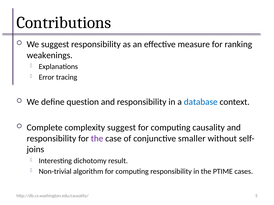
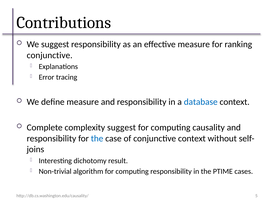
weakenings: weakenings -> conjunctive (50, 55)
define question: question -> measure (83, 102)
the colour: purple -> blue (97, 139)
conjunctive smaller: smaller -> context (192, 139)
